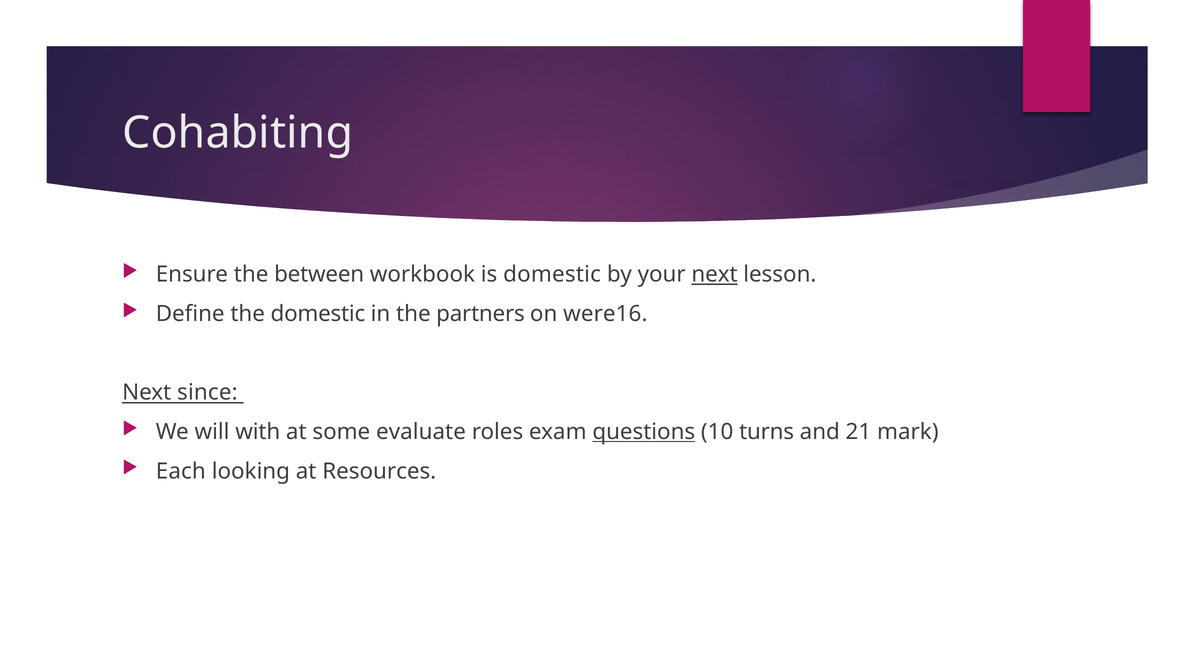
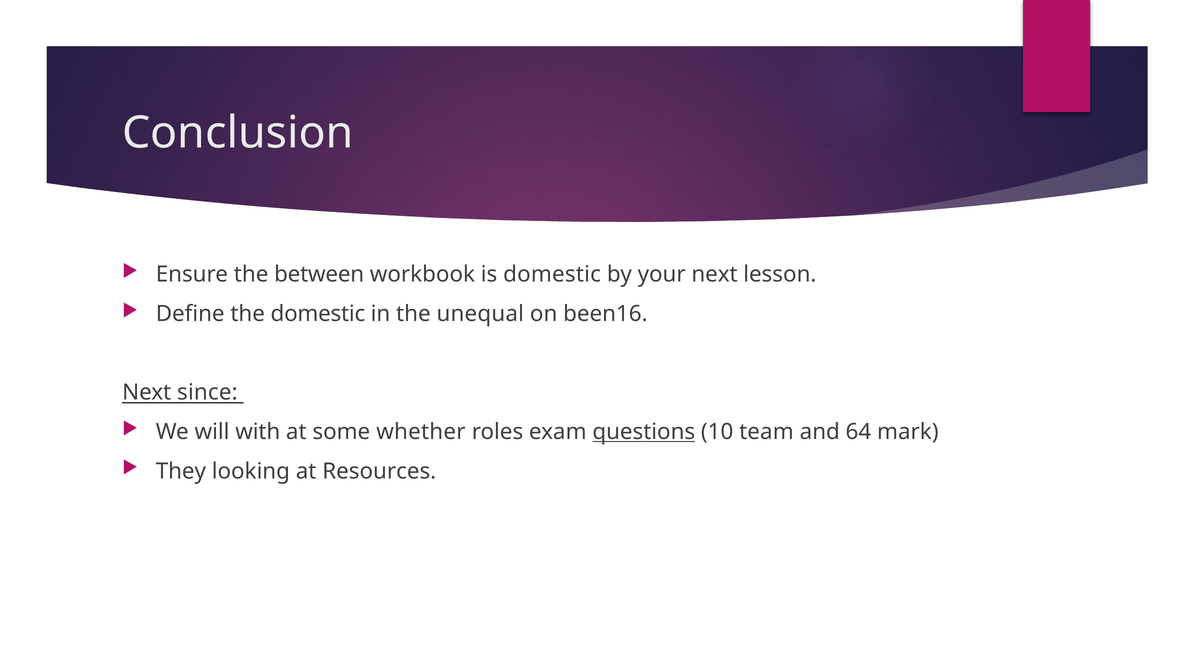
Cohabiting: Cohabiting -> Conclusion (238, 133)
next underline: present -> none (715, 275)
partners: partners -> unequal (480, 314)
were16: were16 -> been16 (605, 314)
evaluate: evaluate -> whether (421, 432)
turns: turns -> team (766, 432)
21: 21 -> 64 (858, 432)
Each: Each -> They (181, 471)
